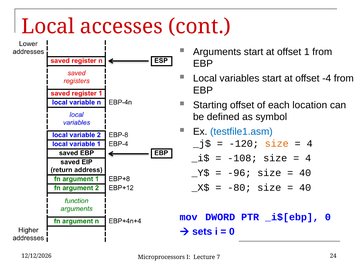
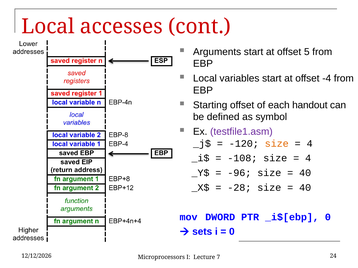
1: 1 -> 5 (307, 52)
location: location -> handout (310, 105)
testfile1.asm colour: blue -> purple (241, 132)
-80: -80 -> -28 (239, 188)
